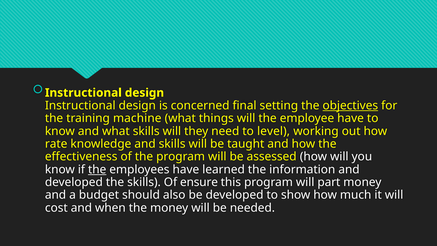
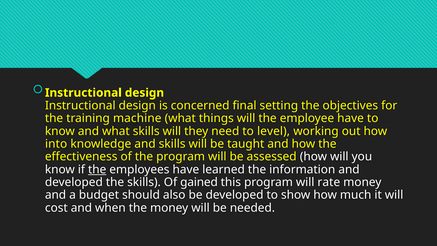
objectives underline: present -> none (350, 105)
rate: rate -> into (56, 144)
ensure: ensure -> gained (199, 182)
part: part -> rate (329, 182)
